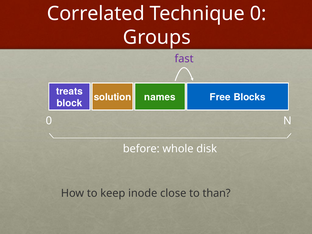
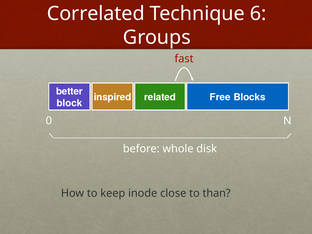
Technique 0: 0 -> 6 (258, 14)
fast colour: purple -> red (184, 59)
treats: treats -> better (69, 91)
solution: solution -> inspired (113, 97)
names: names -> related (160, 97)
